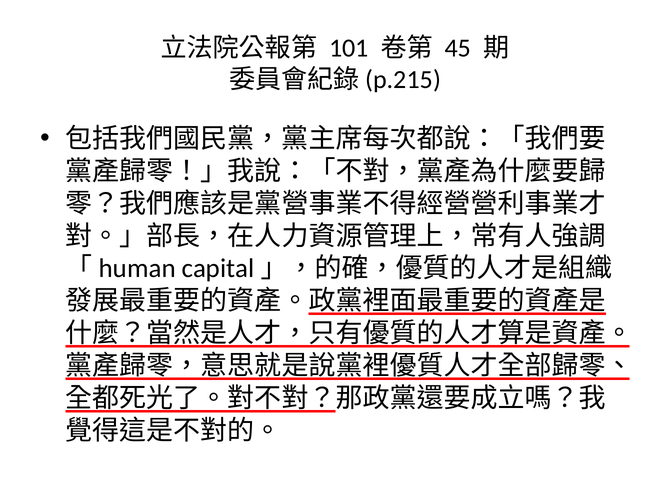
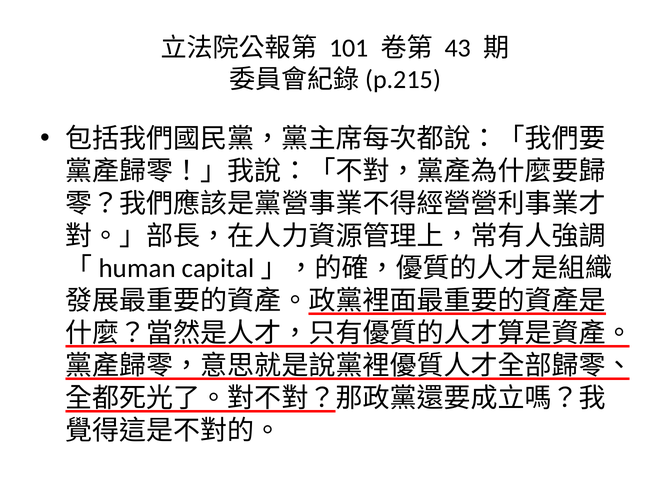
45: 45 -> 43 (458, 48)
